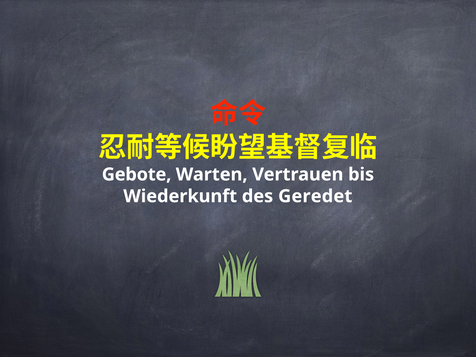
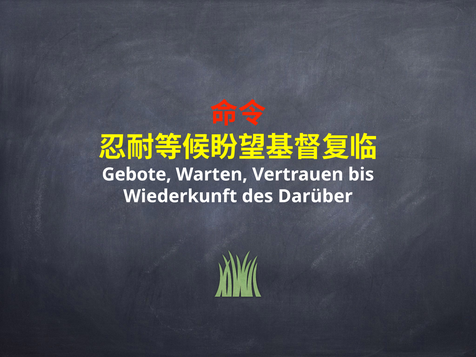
Geredet: Geredet -> Darüber (315, 196)
